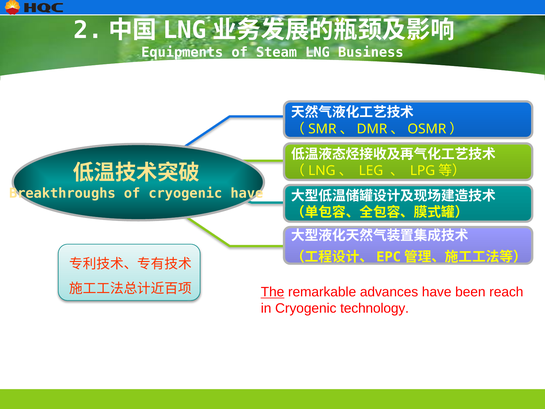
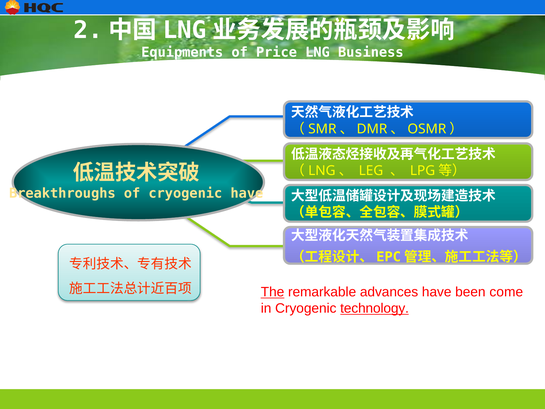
Steam: Steam -> Price (277, 52)
reach: reach -> come (506, 292)
technology underline: none -> present (375, 308)
